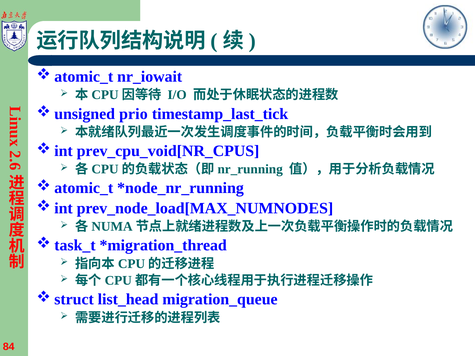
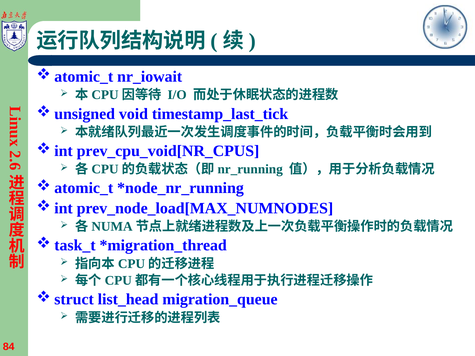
prio: prio -> void (133, 114)
